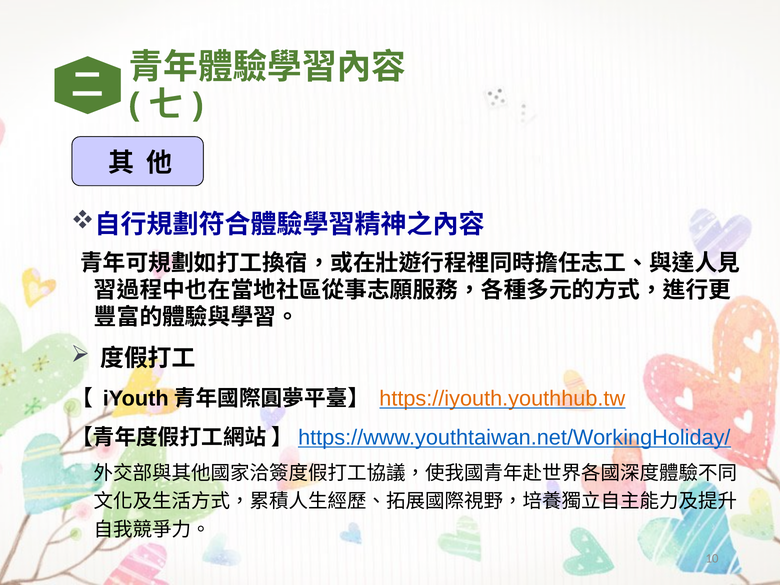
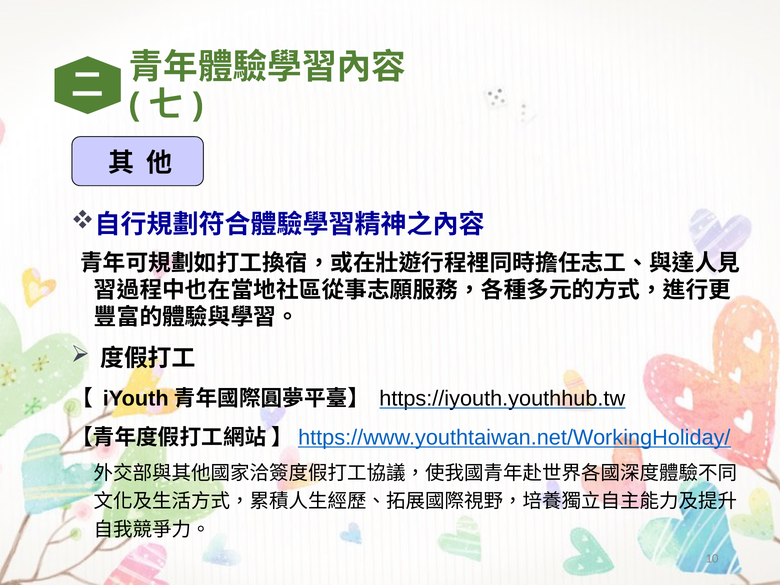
https://iyouth.youthhub.tw colour: orange -> black (502, 398)
